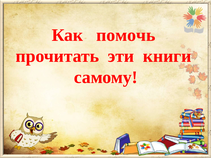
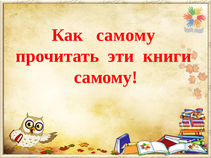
Как помочь: помочь -> самому (126, 35)
